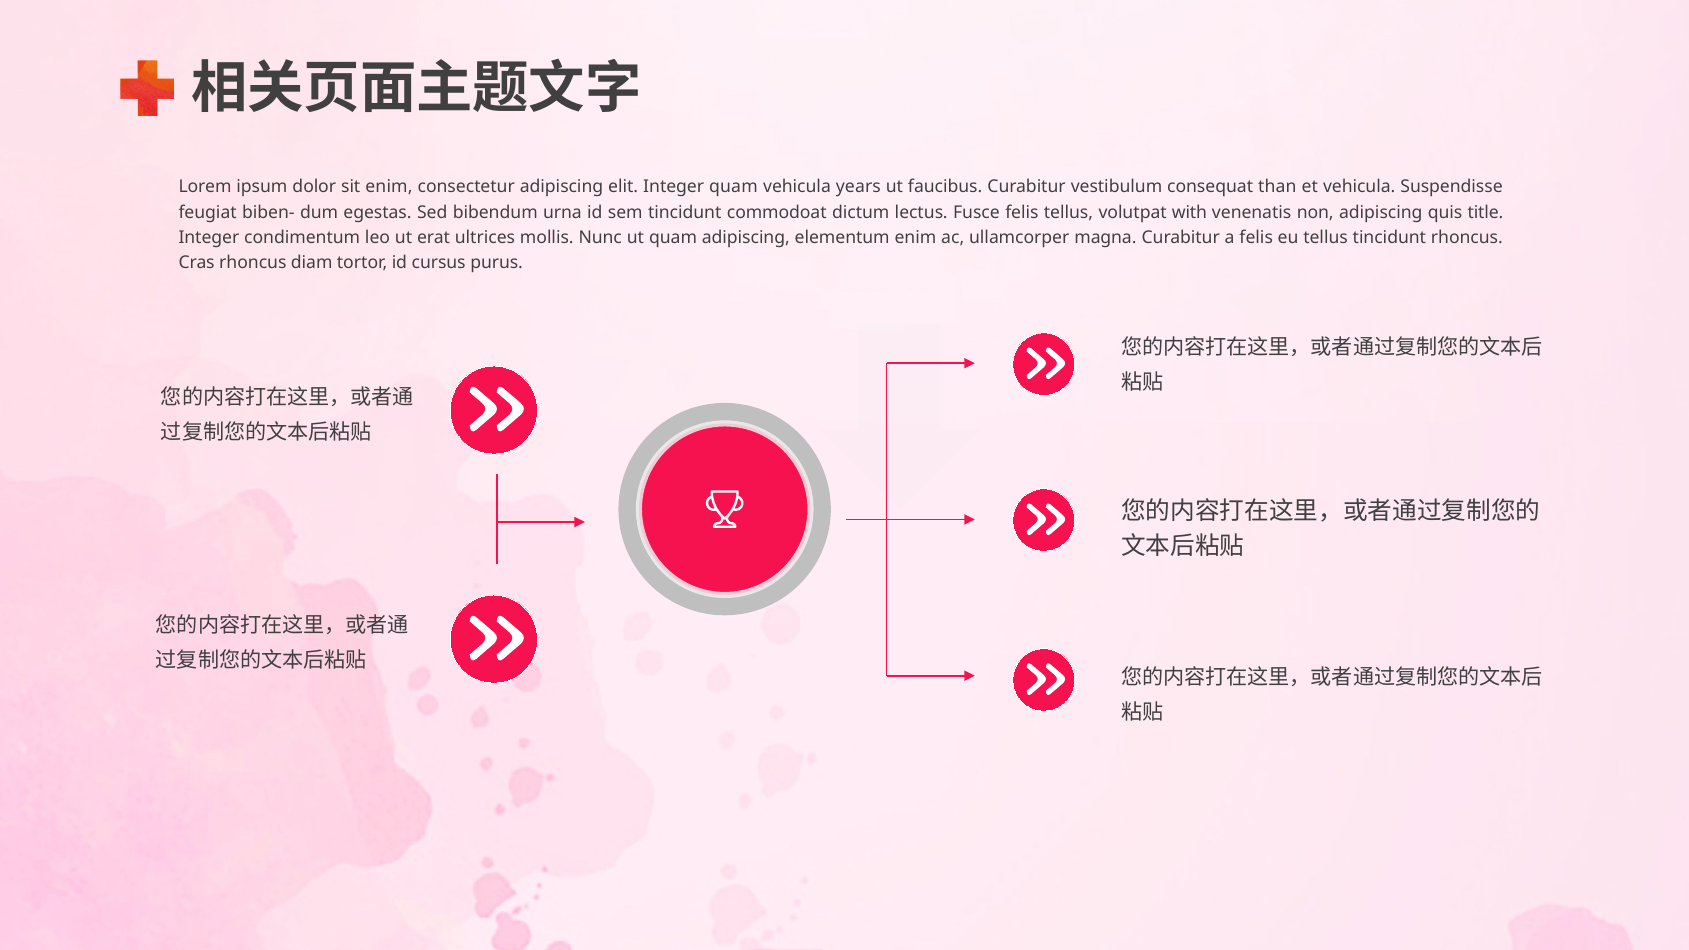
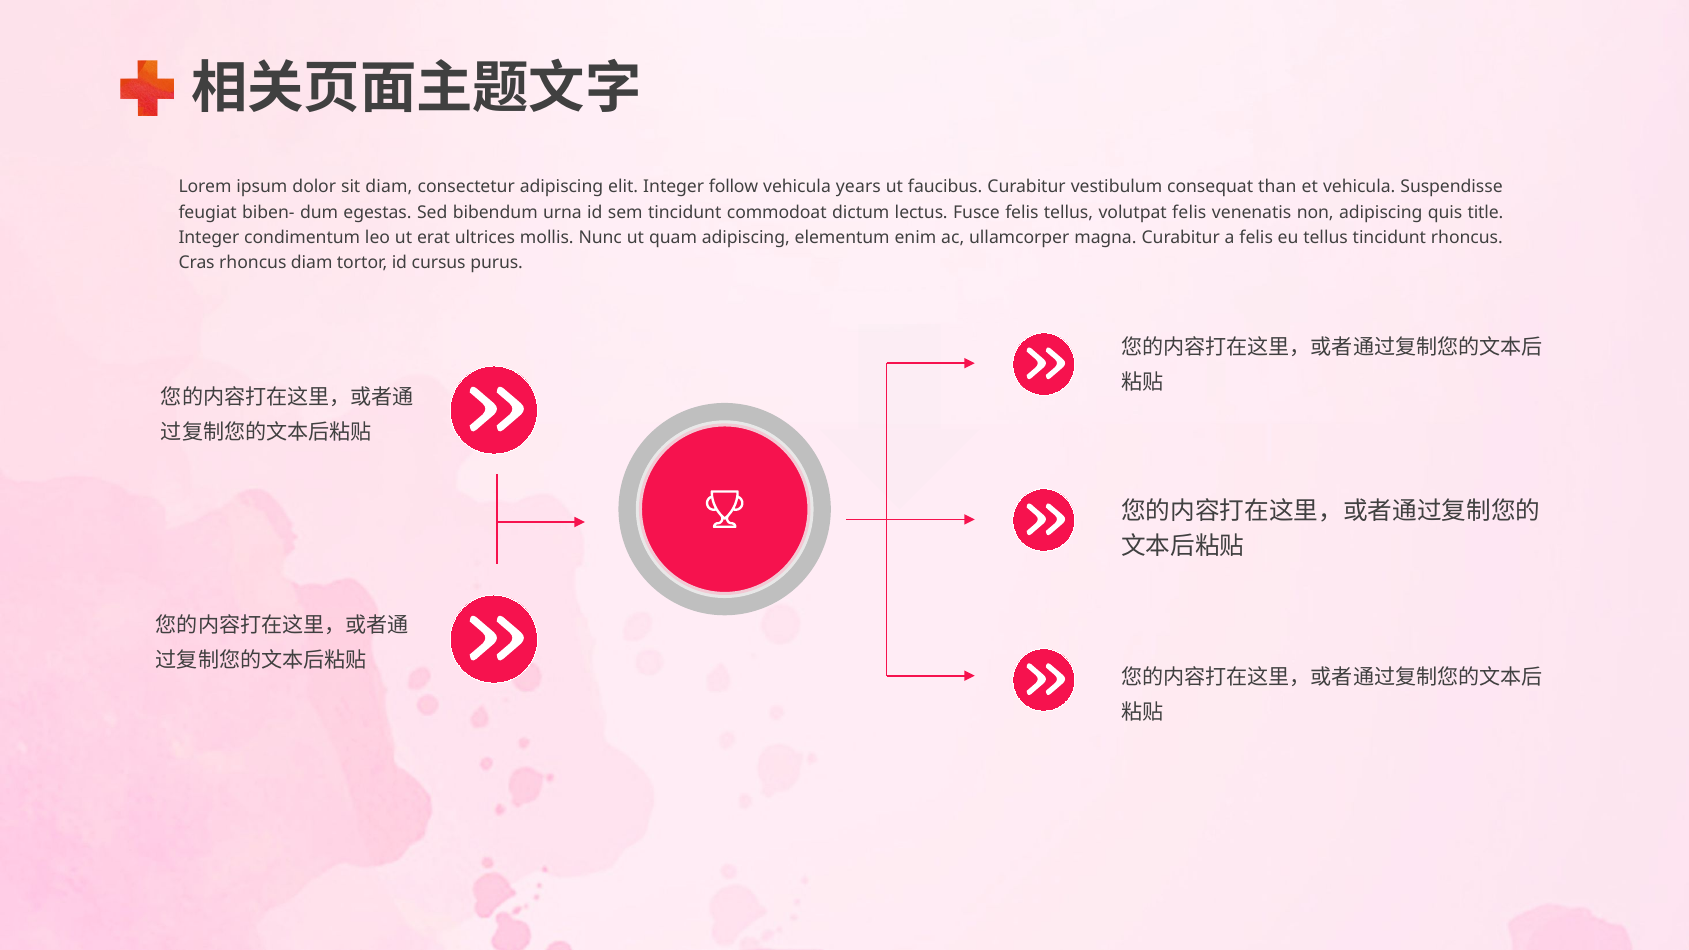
sit enim: enim -> diam (389, 187)
Integer quam: quam -> follow (734, 187)
volutpat with: with -> felis (1189, 212)
